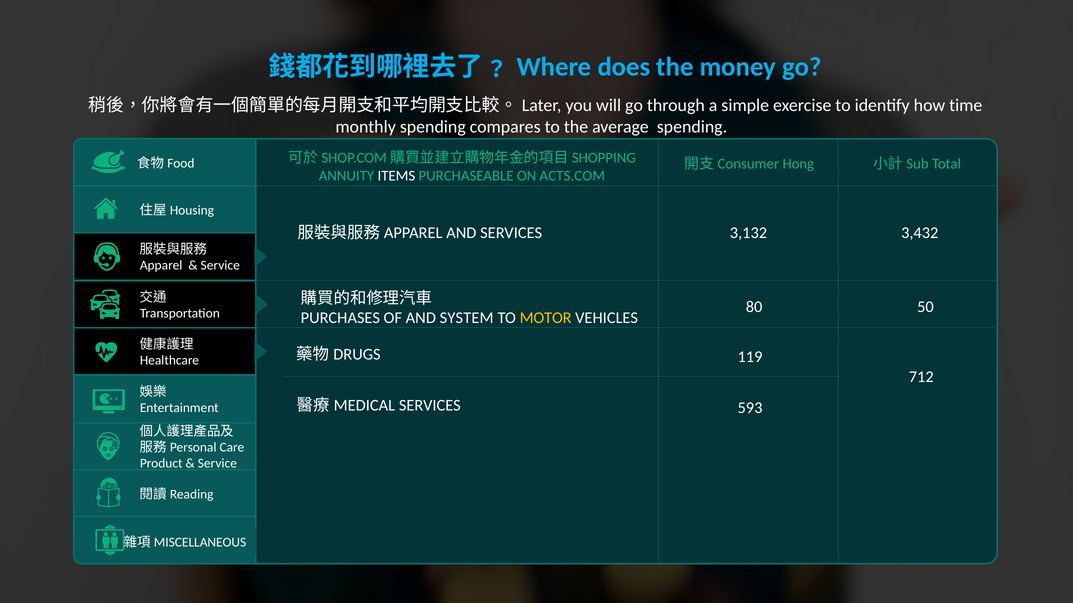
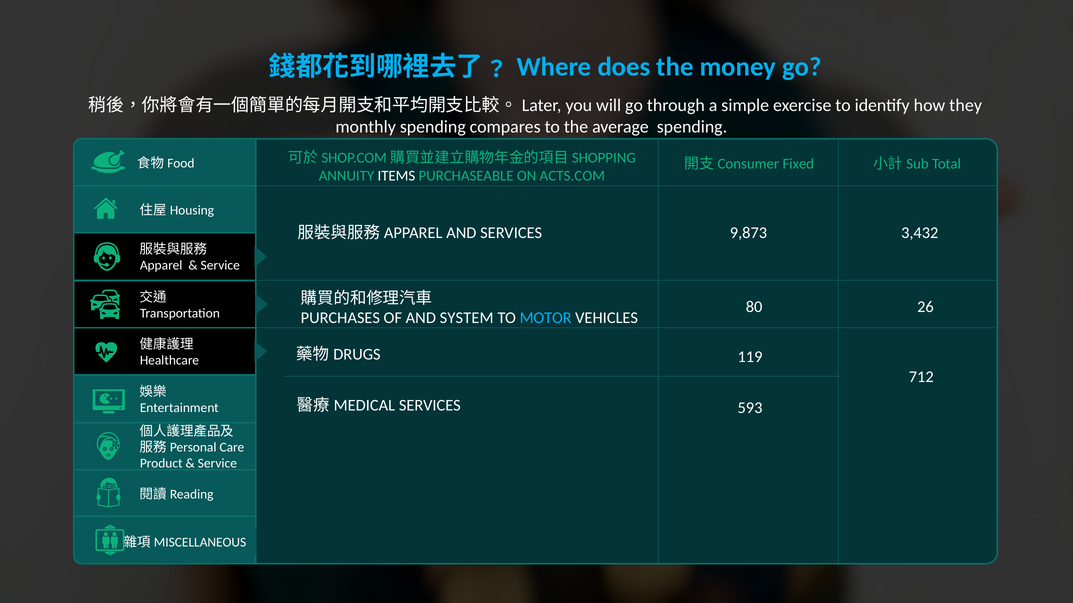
time: time -> they (966, 105)
Hong: Hong -> Fixed (798, 164)
3,132: 3,132 -> 9,873 (748, 233)
50: 50 -> 26 (925, 307)
MOTOR colour: yellow -> light blue (546, 318)
